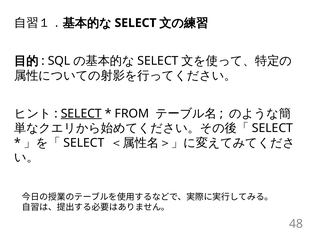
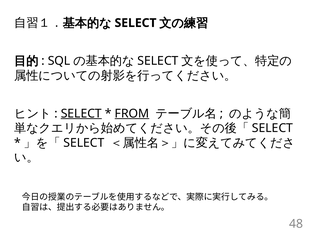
FROM underline: none -> present (132, 113)
